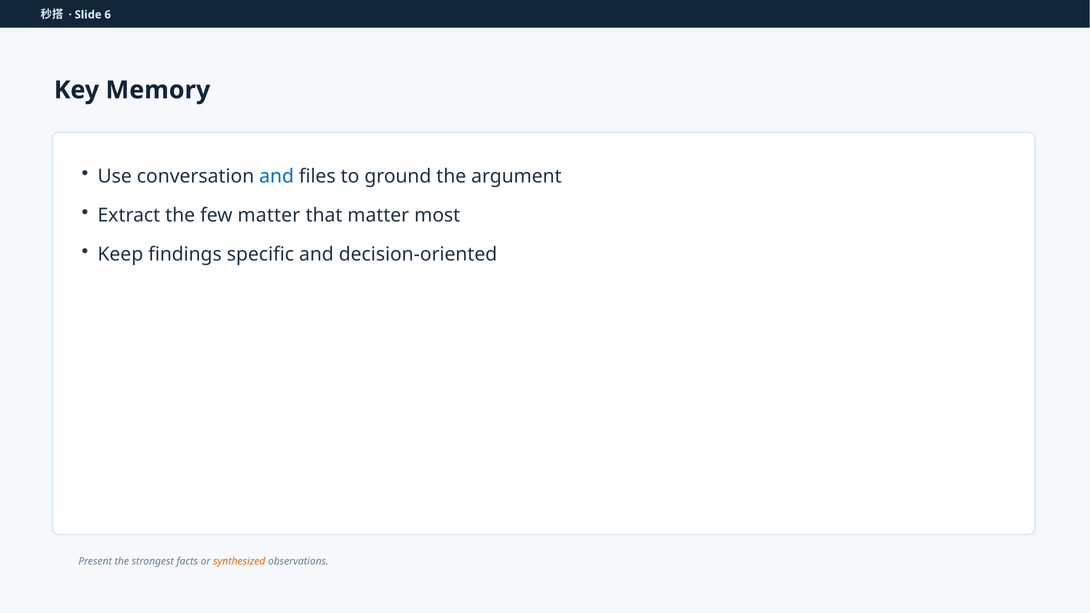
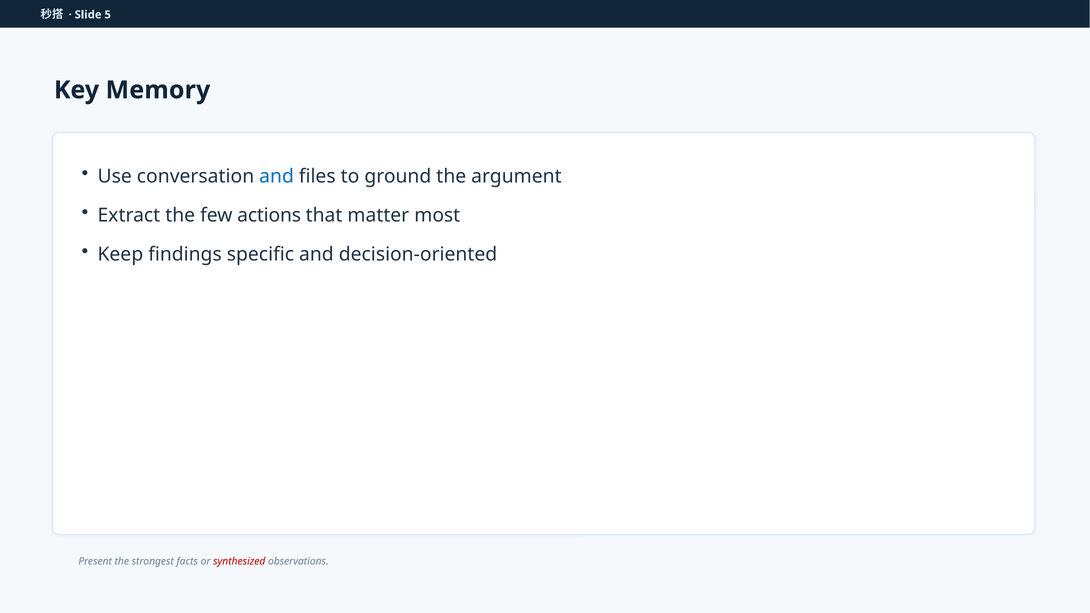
6: 6 -> 5 (108, 15)
few matter: matter -> actions (269, 215)
synthesized colour: orange -> red (239, 561)
